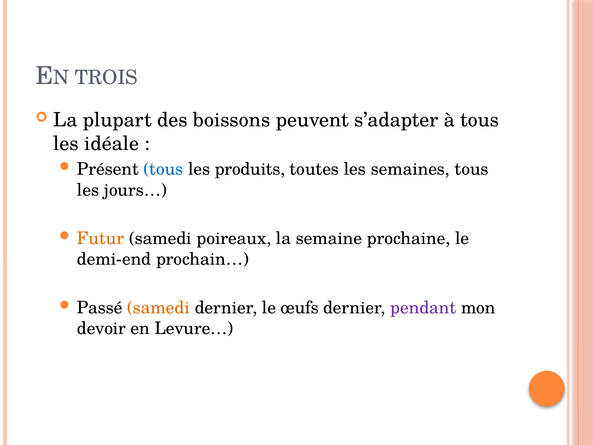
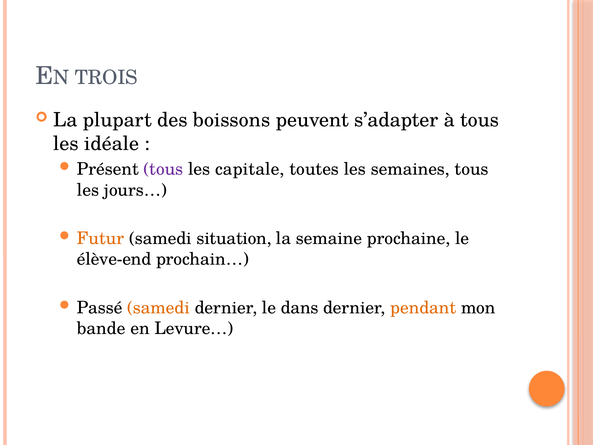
tous colour: blue -> purple (163, 169)
produits: produits -> capitale (250, 169)
poireaux: poireaux -> situation (234, 238)
demi-end: demi-end -> élève-end (114, 259)
œufs: œufs -> dans (300, 308)
pendant colour: purple -> orange (423, 308)
devoir: devoir -> bande (101, 328)
